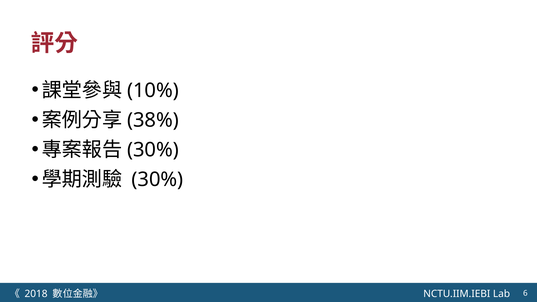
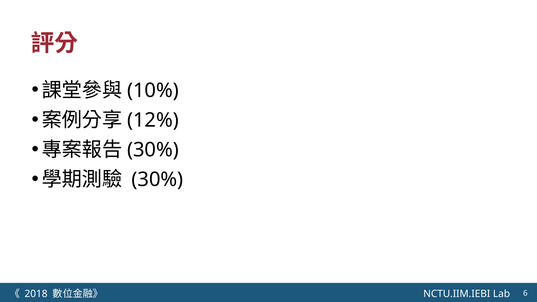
38%: 38% -> 12% (153, 120)
